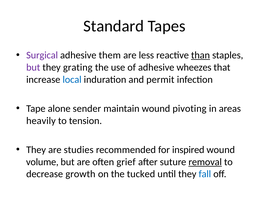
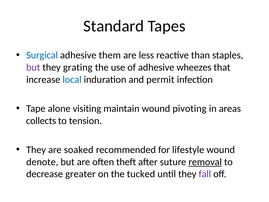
Surgical colour: purple -> blue (42, 55)
than underline: present -> none (201, 55)
sender: sender -> visiting (87, 108)
heavily: heavily -> collects (41, 121)
studies: studies -> soaked (79, 150)
inspired: inspired -> lifestyle (188, 150)
volume: volume -> denote (42, 162)
grief: grief -> theft (126, 162)
growth: growth -> greater (80, 174)
fall colour: blue -> purple (205, 174)
